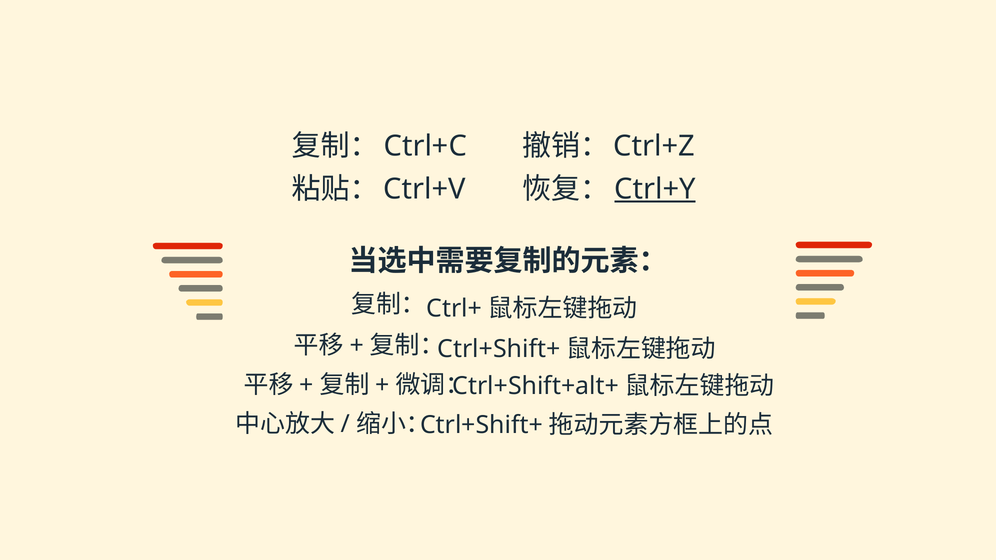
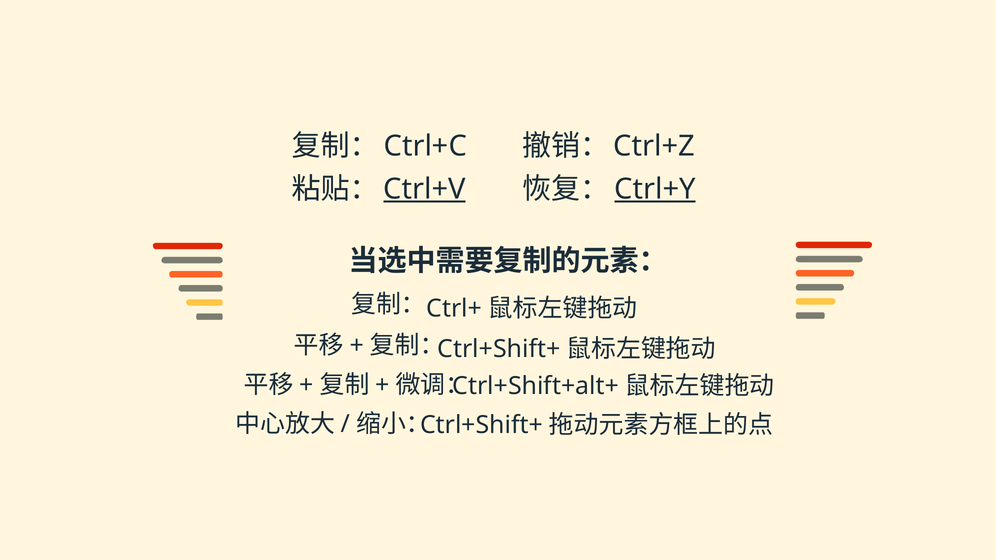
Ctrl+V underline: none -> present (425, 189)
